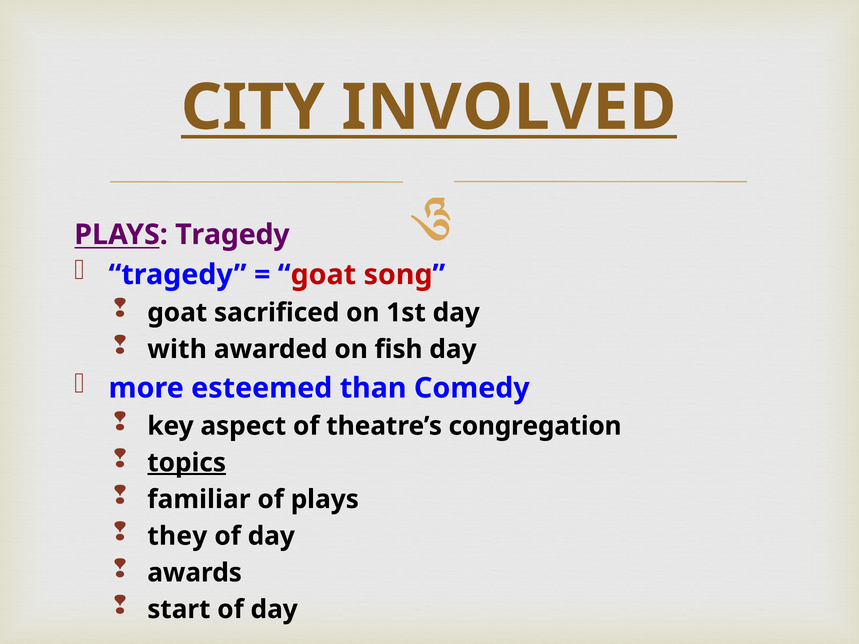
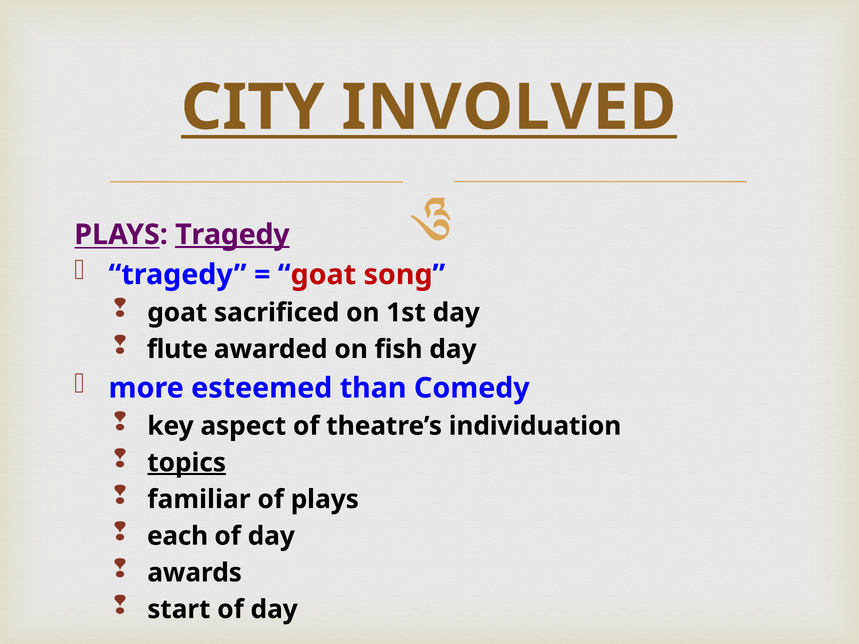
Tragedy underline: none -> present (232, 235)
with: with -> flute (177, 349)
congregation: congregation -> individuation (535, 426)
they: they -> each (178, 536)
